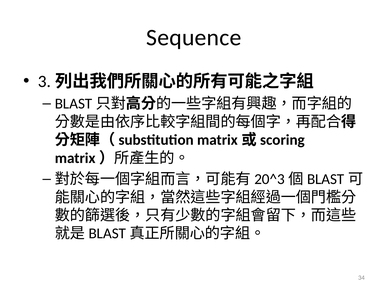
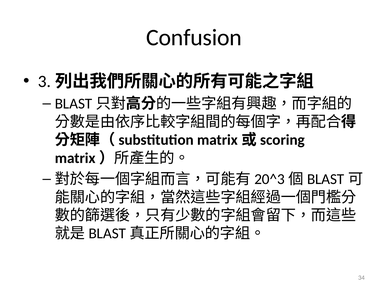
Sequence: Sequence -> Confusion (194, 38)
